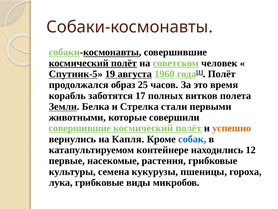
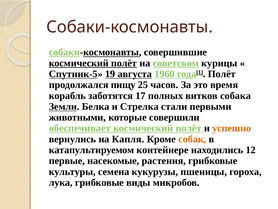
человек: человек -> курицы (219, 63)
образ: образ -> пищу (123, 85)
полета: полета -> собака (236, 95)
совершившие: совершившие -> обеспечивает (80, 128)
собак colour: blue -> orange (192, 139)
